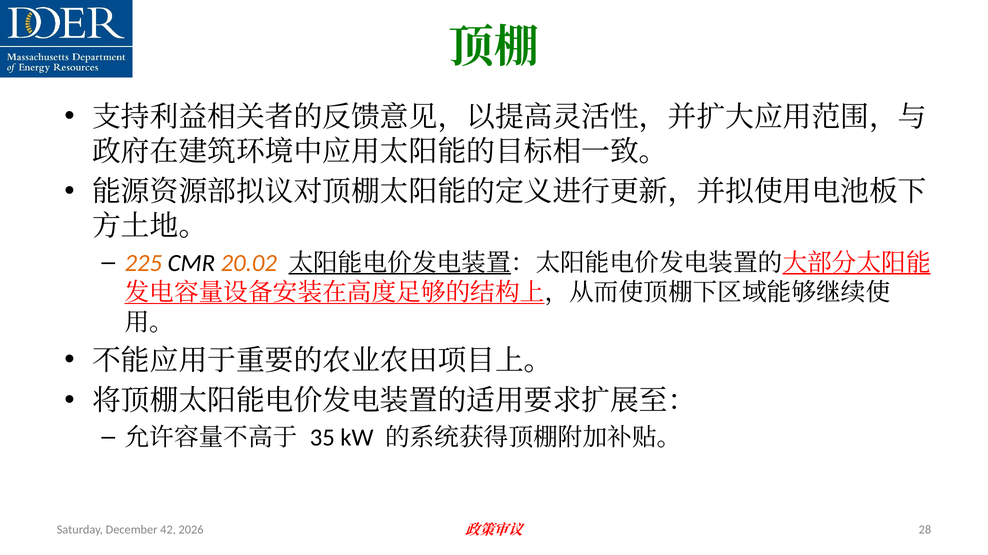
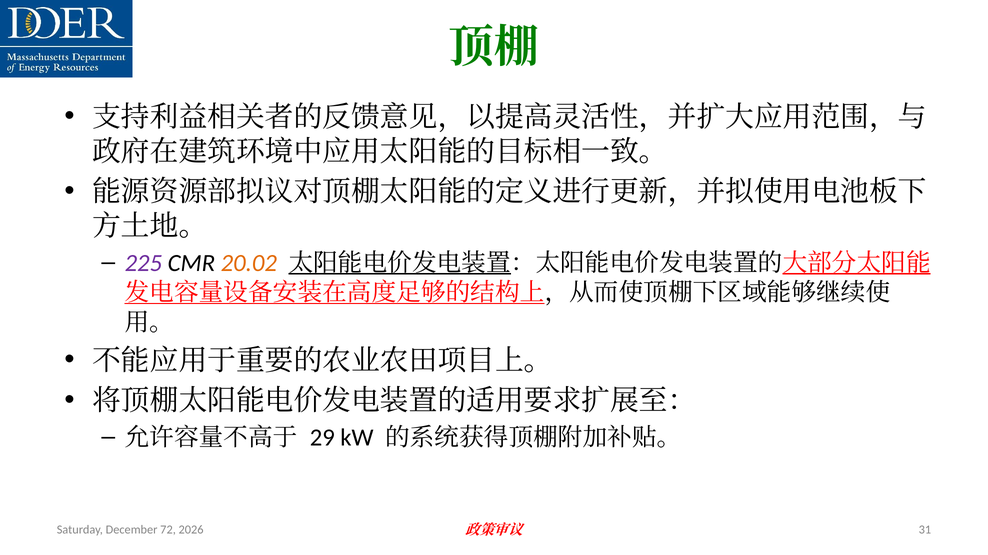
225 colour: orange -> purple (143, 264)
35: 35 -> 29 (322, 438)
42: 42 -> 72 (168, 531)
28: 28 -> 31 (925, 531)
